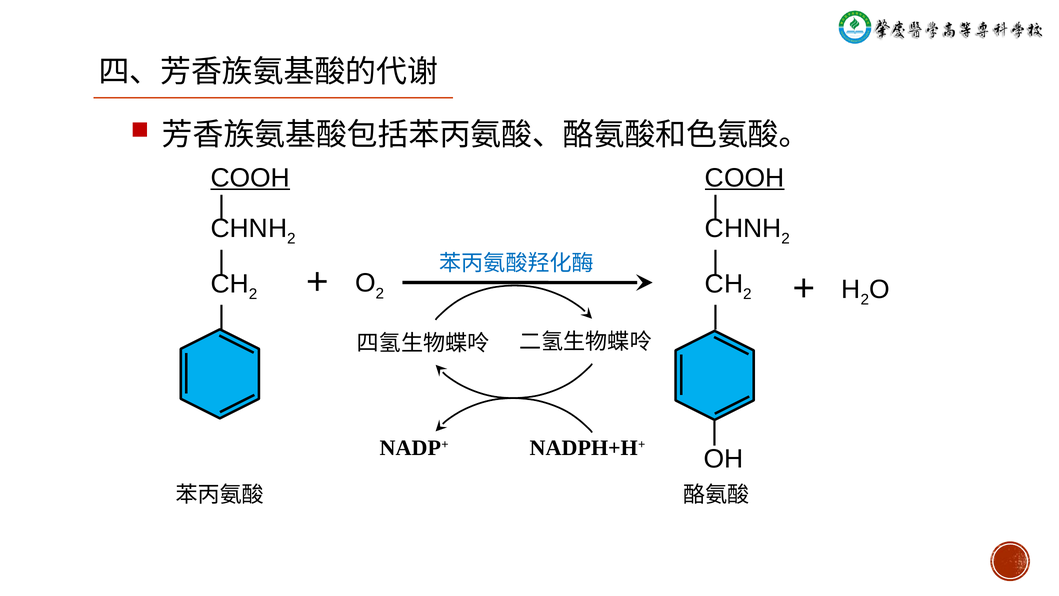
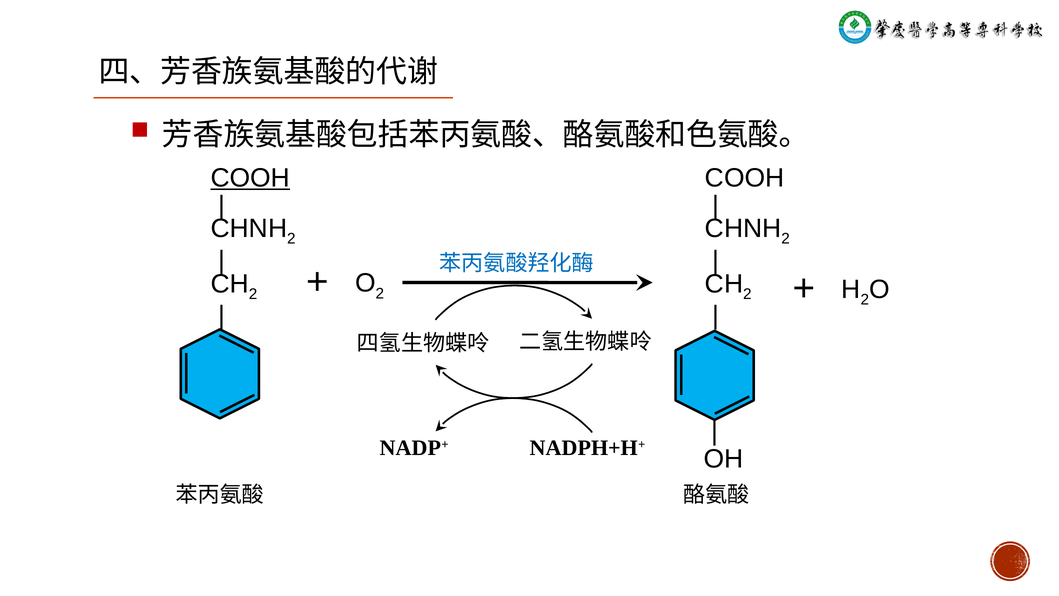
COOH underline: present -> none (745, 178)
